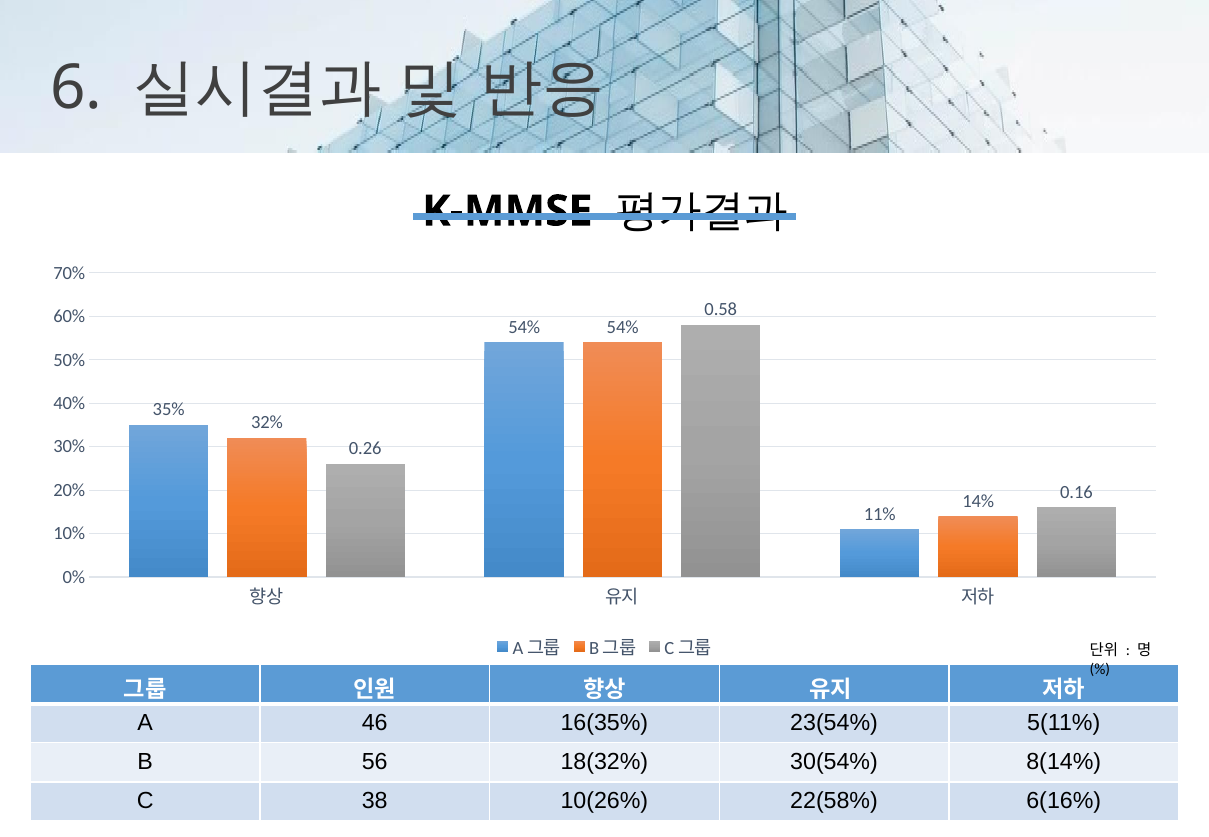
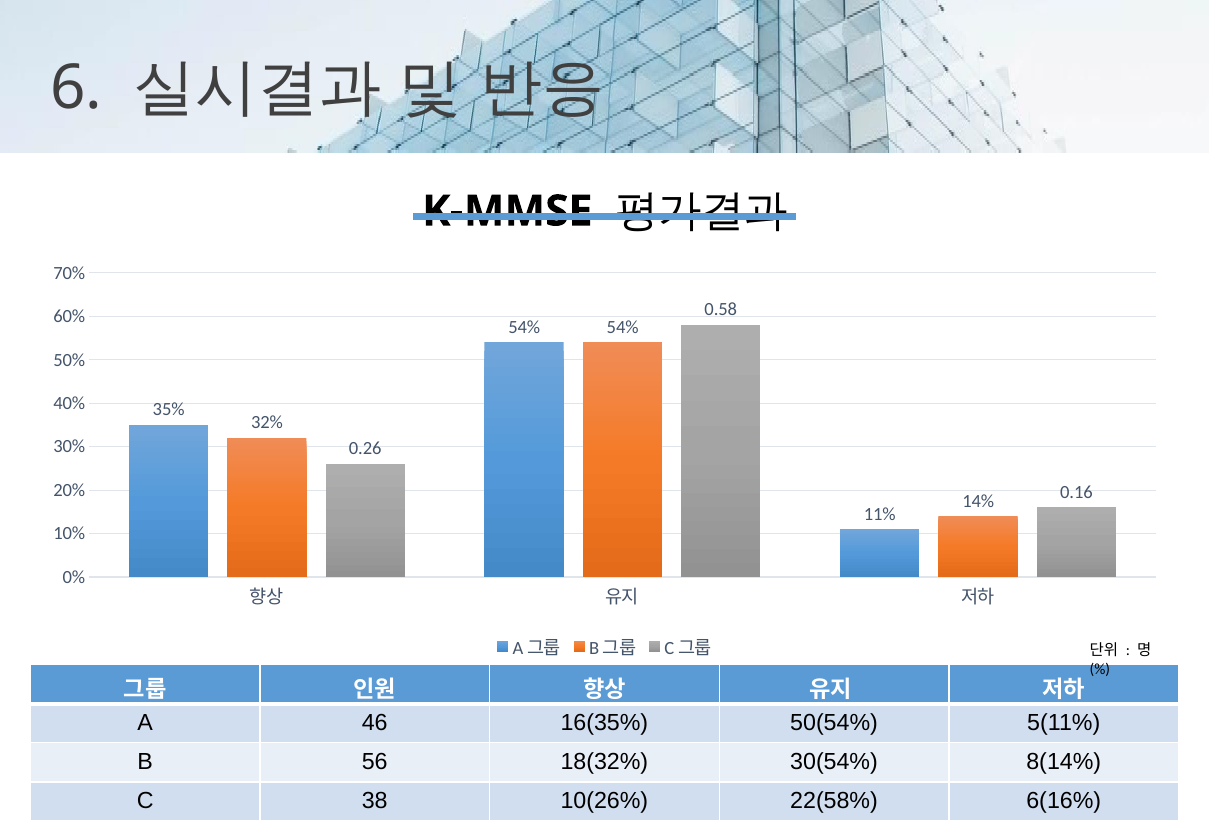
23(54%: 23(54% -> 50(54% (834, 723)
